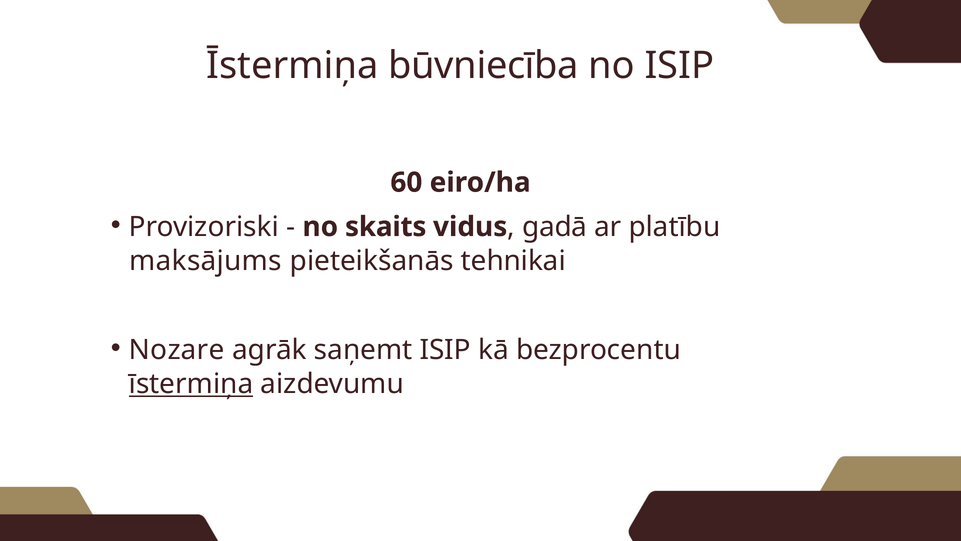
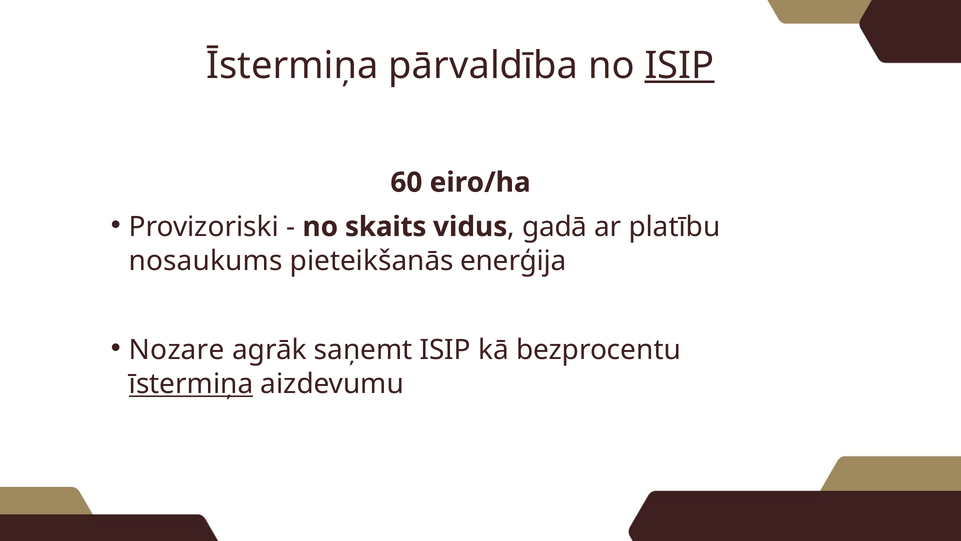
būvniecība: būvniecība -> pārvaldība (483, 65)
ISIP underline: none -> present (679, 65)
maksājums: maksājums -> nosaukums (206, 261)
tehnikai: tehnikai -> enerģija (513, 261)
